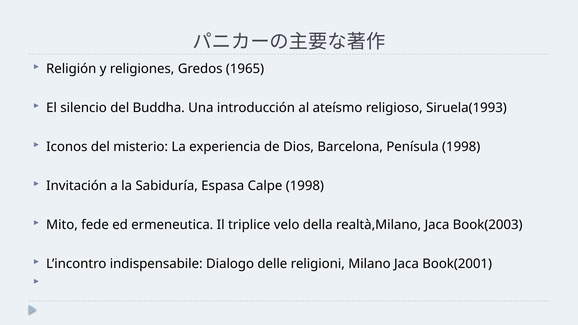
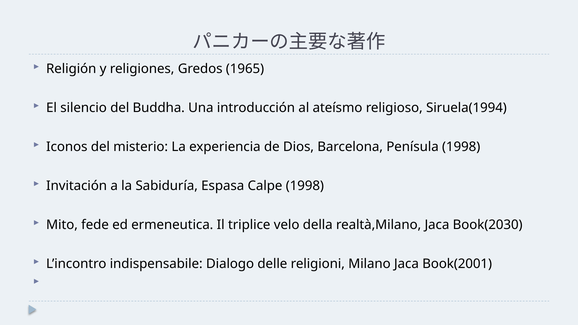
Siruela(1993: Siruela(1993 -> Siruela(1994 (466, 108)
Book(2003: Book(2003 -> Book(2030 (488, 225)
